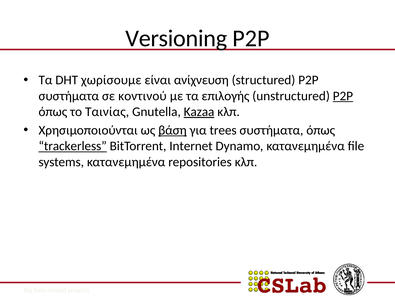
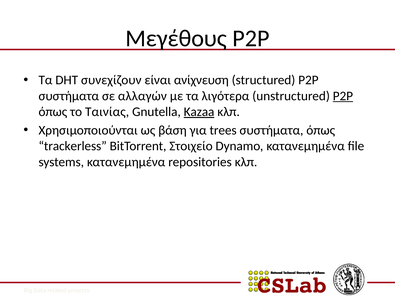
Versioning: Versioning -> Μεγέθους (176, 38)
χωρίσουμε: χωρίσουμε -> συνεχίζουν (111, 80)
κοντινού: κοντινού -> αλλαγών (142, 96)
επιλογής: επιλογής -> λιγότερα (225, 96)
βάση underline: present -> none (172, 130)
trackerless underline: present -> none (73, 146)
Internet: Internet -> Στοιχείο (191, 146)
